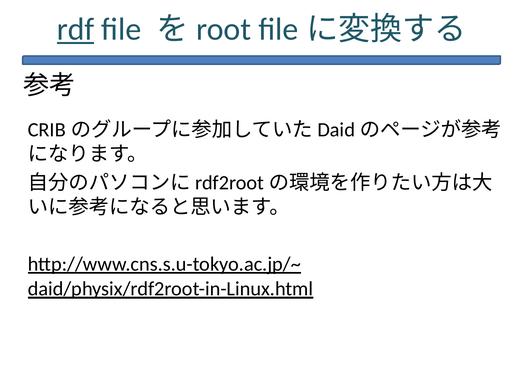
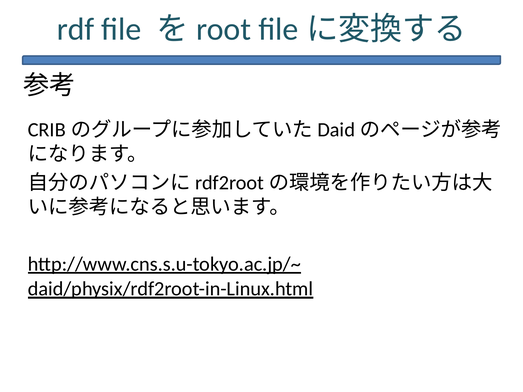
rdf underline: present -> none (76, 29)
